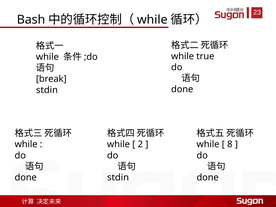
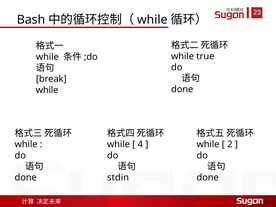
stdin: stdin -> while (47, 90)
2: 2 -> 4 (140, 144)
8: 8 -> 2 (230, 144)
